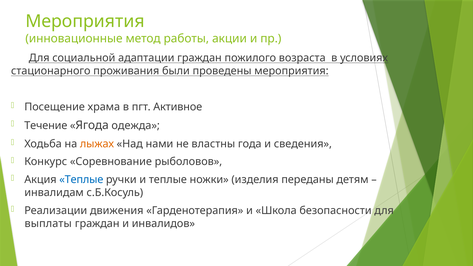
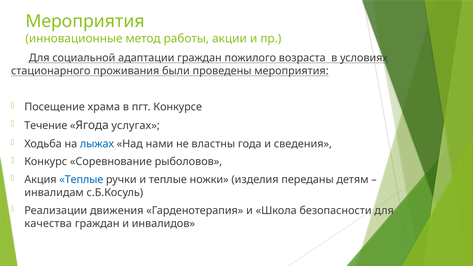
Активное: Активное -> Конкурсе (178, 107)
одежда: одежда -> услугах (136, 126)
лыжах colour: orange -> blue (97, 144)
выплаты: выплаты -> качества (48, 224)
